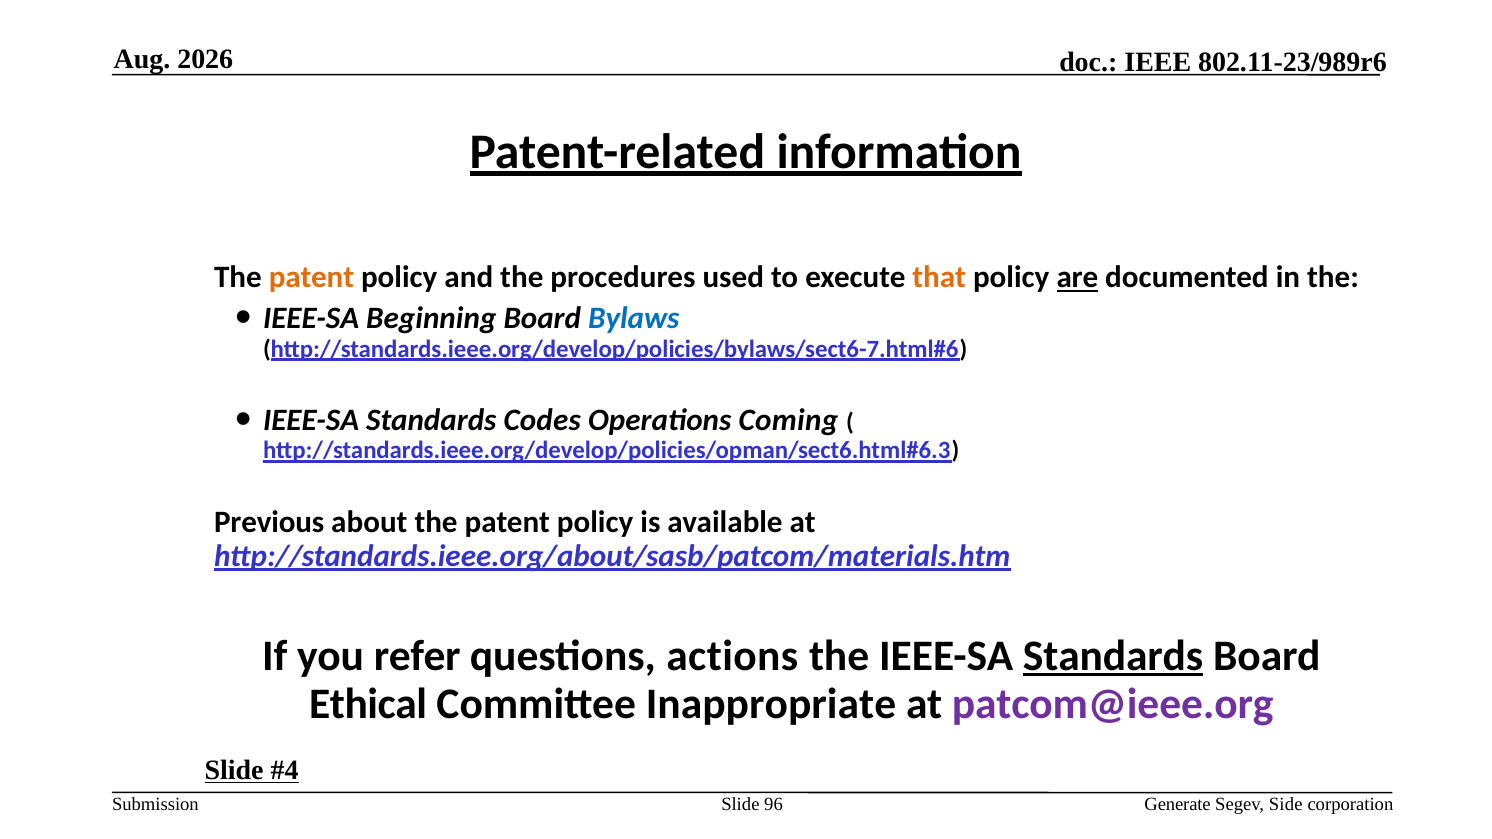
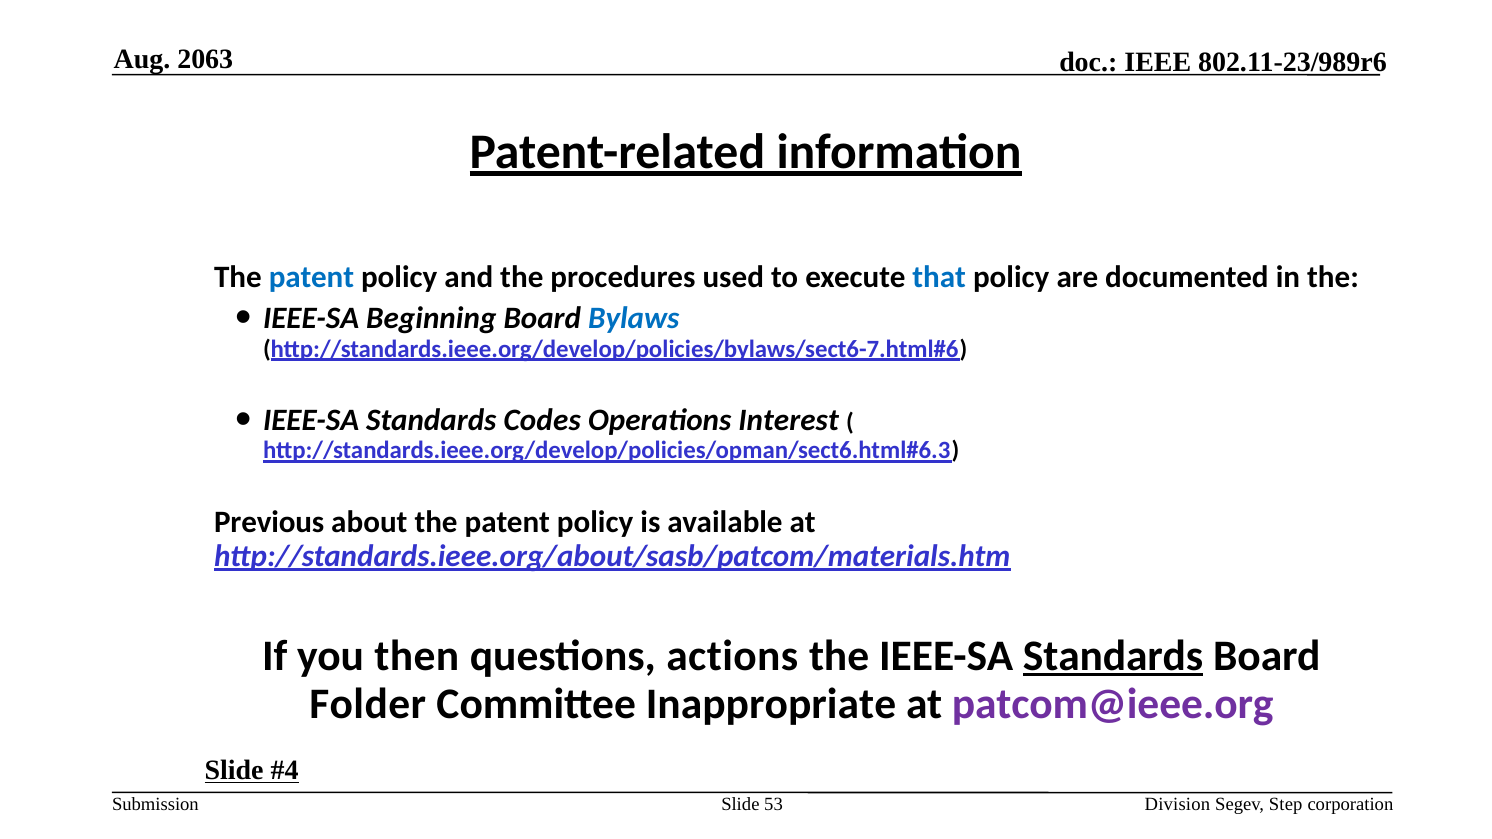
2026: 2026 -> 2063 (205, 59)
patent colour: orange -> blue (311, 278)
that colour: orange -> blue (939, 278)
are underline: present -> none (1077, 278)
Coming: Coming -> Interest (789, 420)
refer: refer -> then (417, 656)
Ethical: Ethical -> Folder (368, 704)
96: 96 -> 53 (774, 805)
Generate: Generate -> Division (1177, 805)
Side: Side -> Step (1286, 805)
